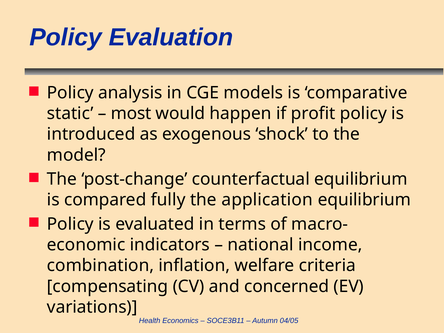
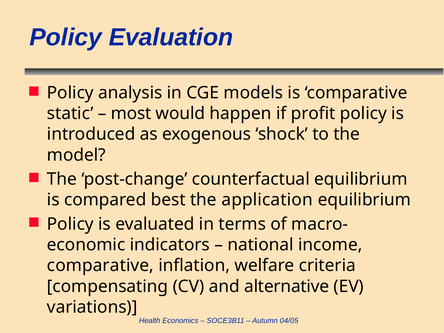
fully: fully -> best (168, 200)
combination: combination -> comparative (100, 266)
concerned: concerned -> alternative (287, 286)
